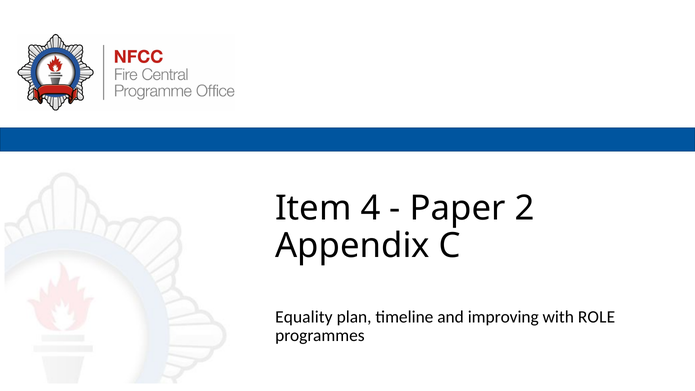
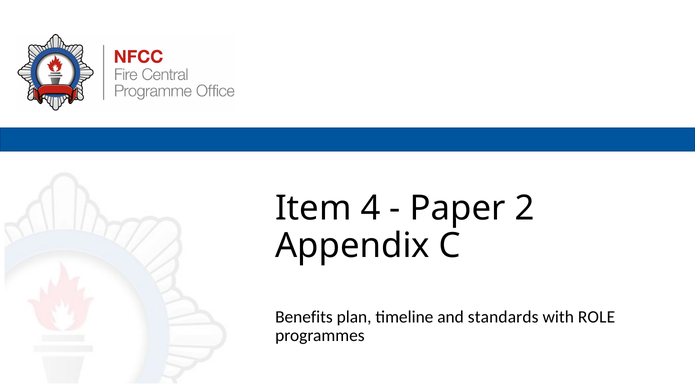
Equality: Equality -> Benefits (304, 317)
improving: improving -> standards (503, 317)
